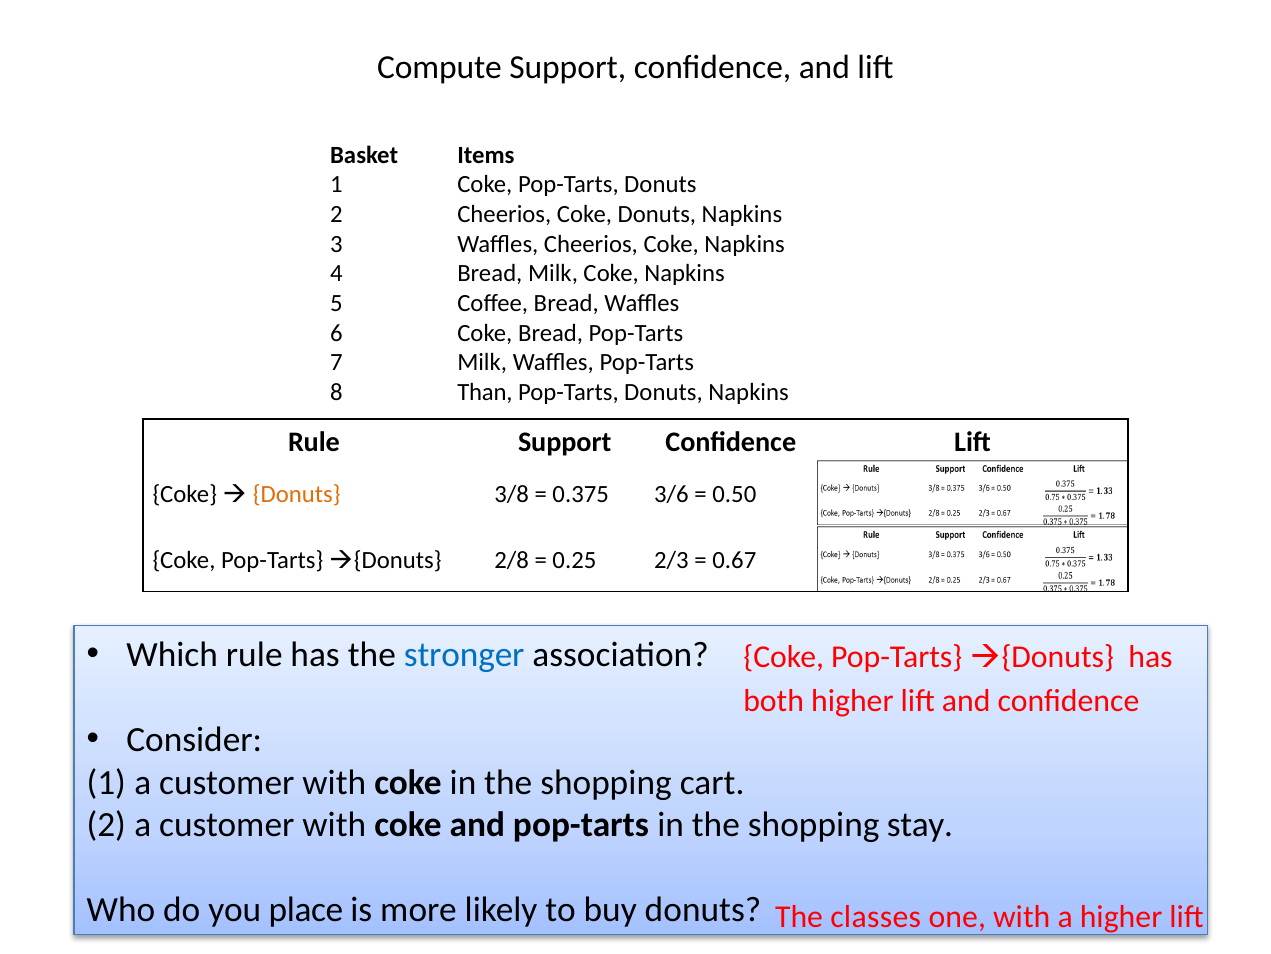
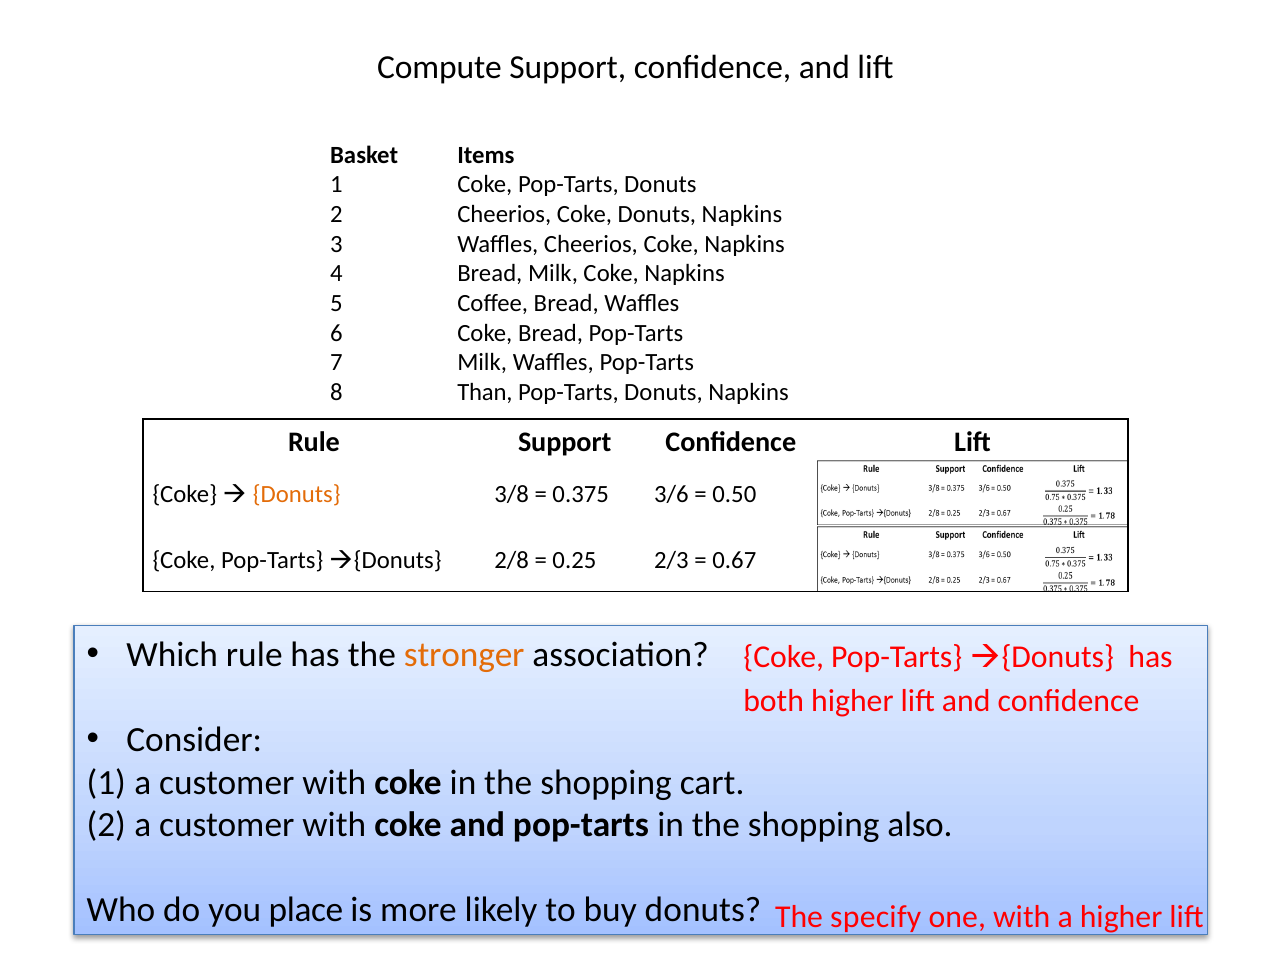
stronger colour: blue -> orange (464, 655)
stay: stay -> also (920, 824)
classes: classes -> specify (876, 916)
